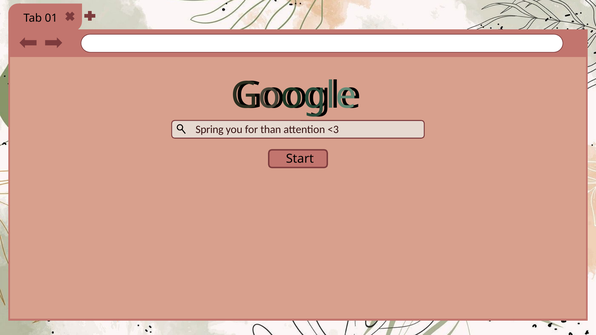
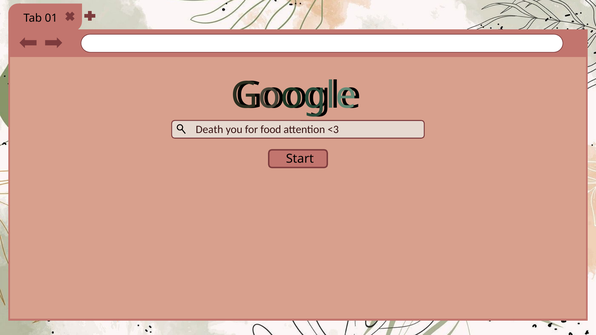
Spring: Spring -> Death (209, 130)
than: than -> food (271, 130)
